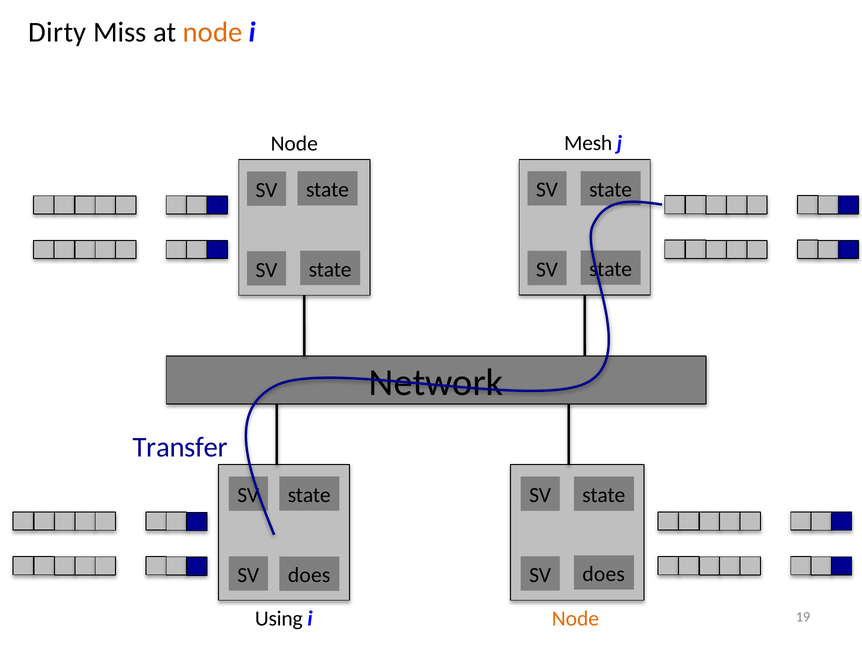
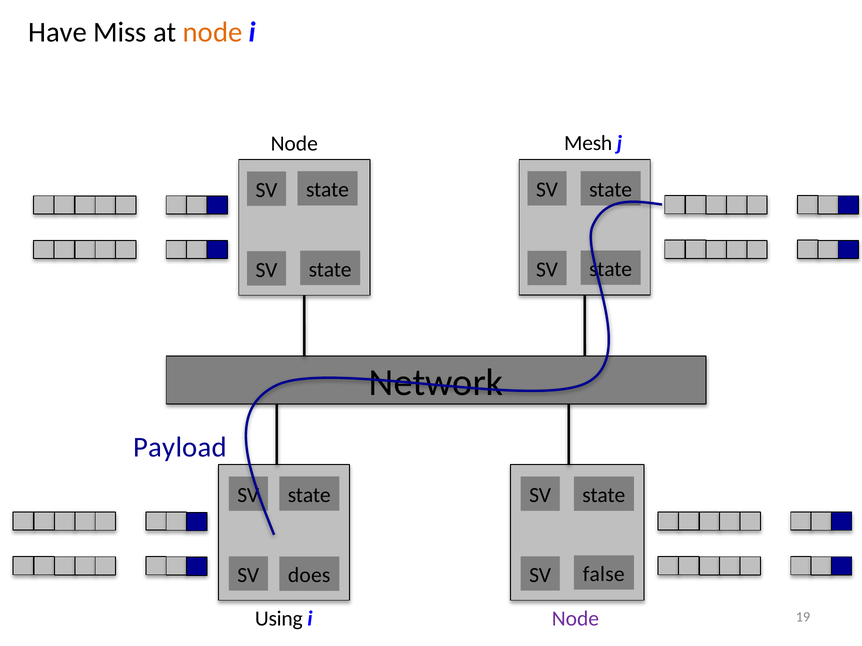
Dirty: Dirty -> Have (58, 32)
Transfer: Transfer -> Payload (180, 447)
does: does -> false (604, 574)
Node colour: orange -> purple (575, 619)
